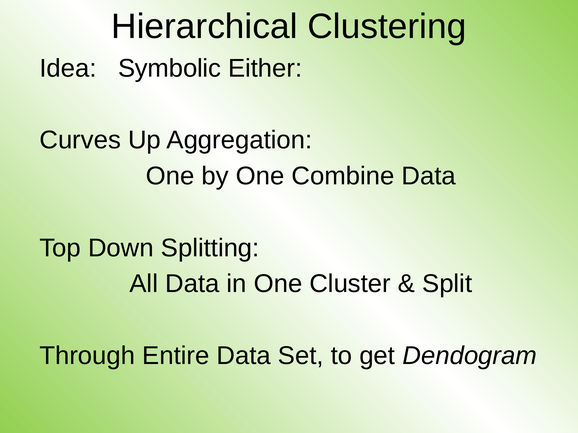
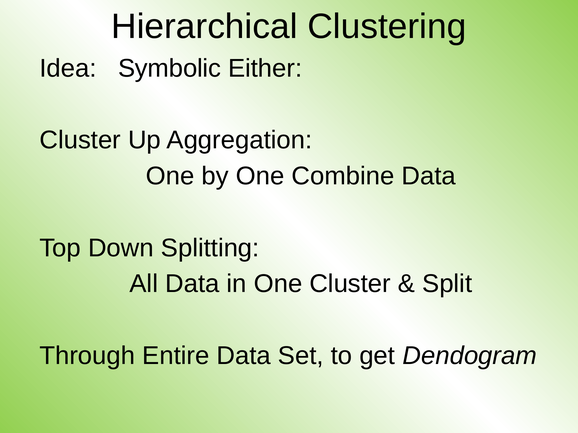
Curves: Curves -> Cluster (80, 140)
